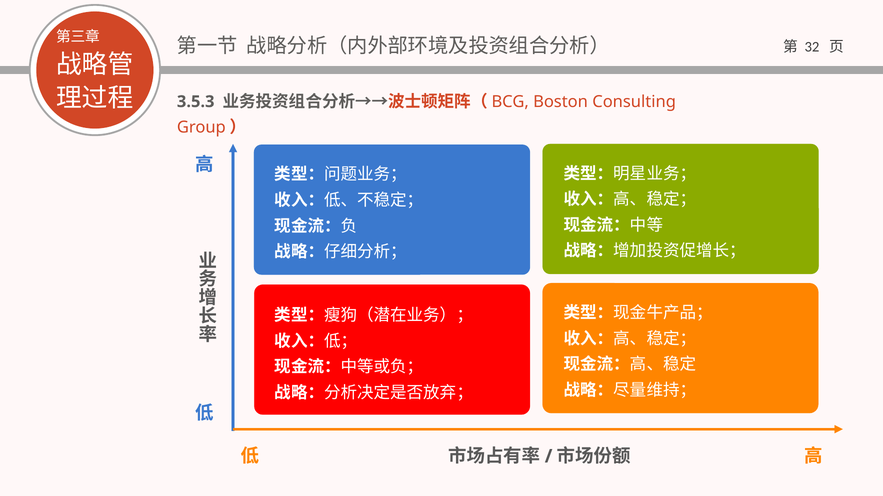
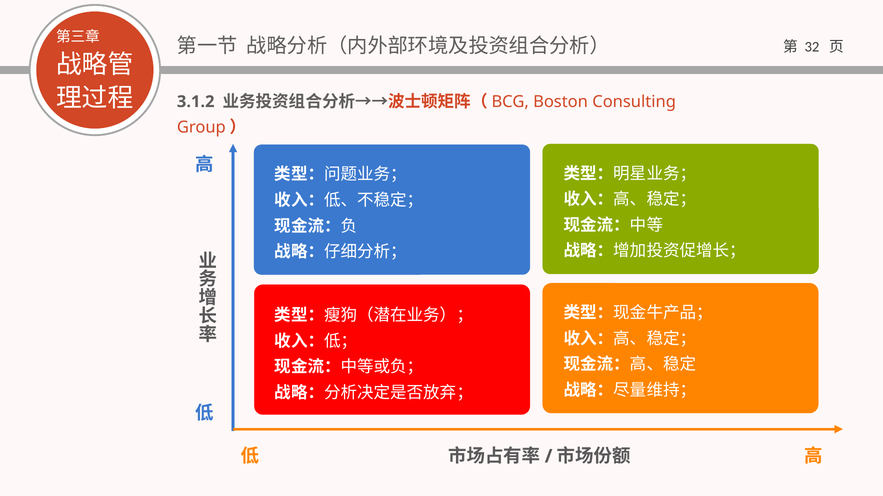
3.5.3: 3.5.3 -> 3.1.2 (196, 102)
